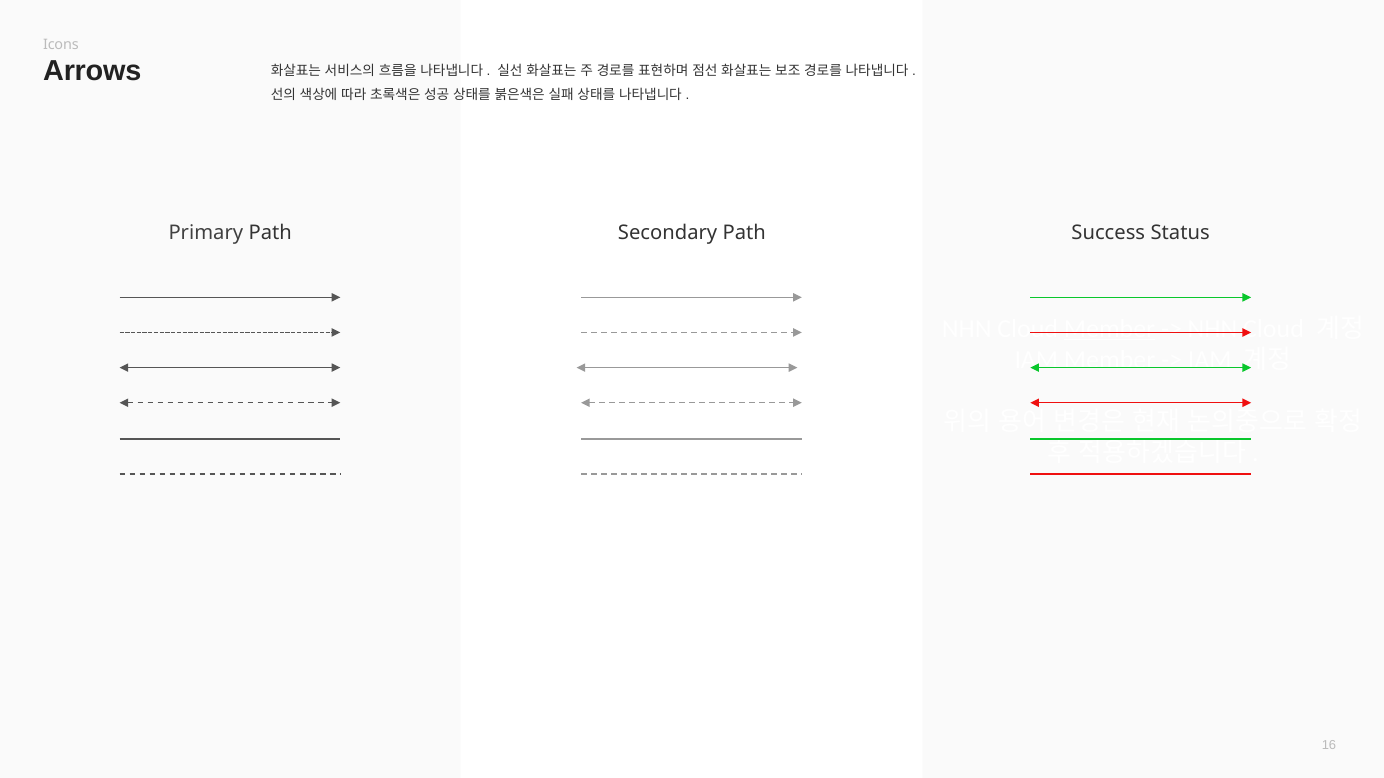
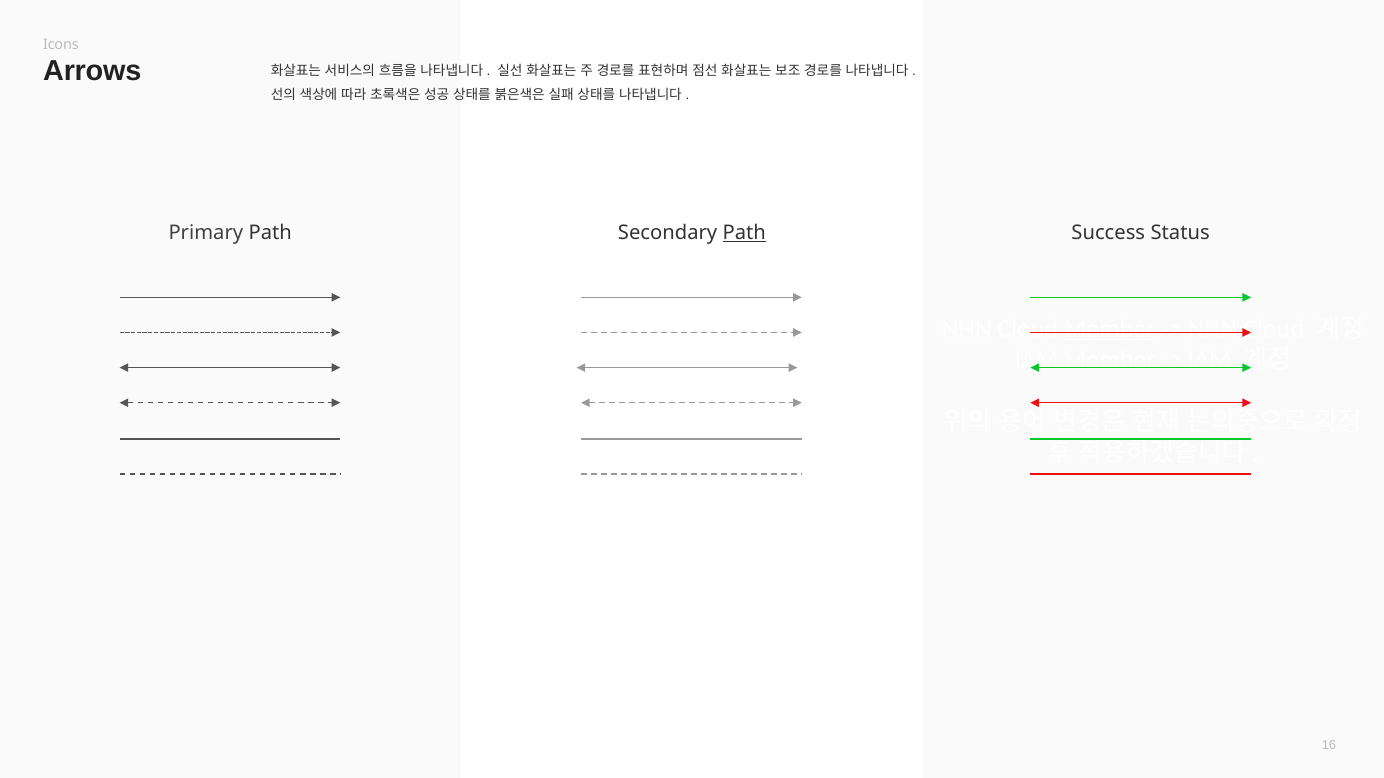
Path underline: none -> present (744, 233)
